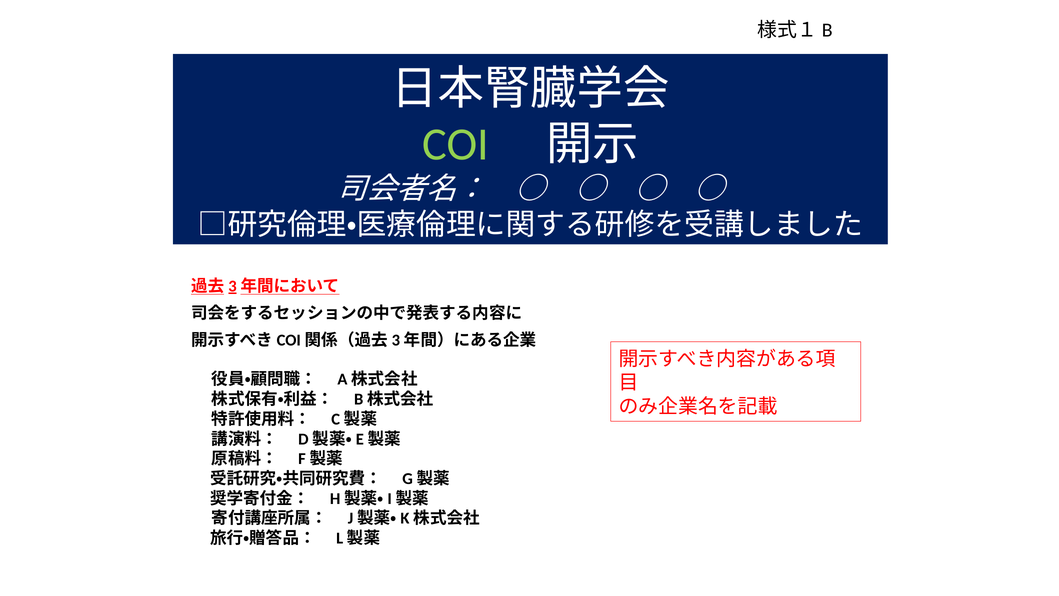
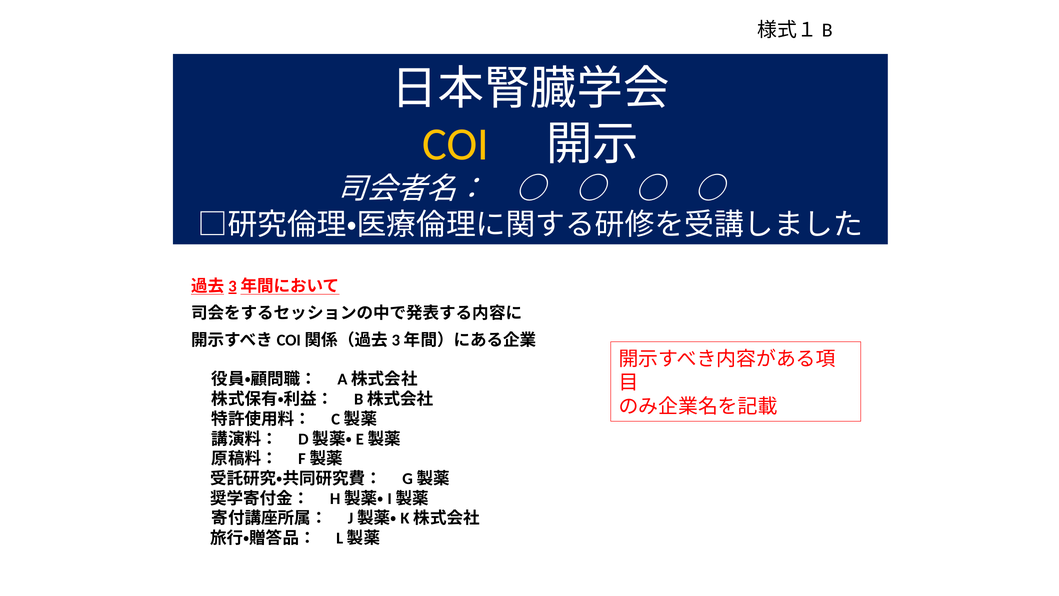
COI colour: light green -> yellow (455, 144)
